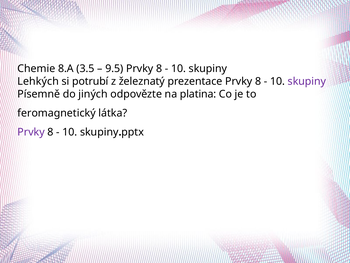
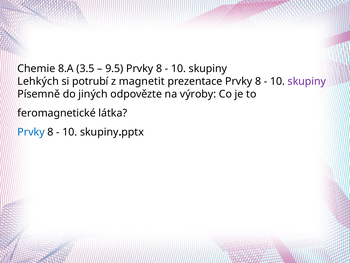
železnatý: železnatý -> magnetit (142, 81)
platina: platina -> výroby (198, 94)
feromagnetický: feromagnetický -> feromagnetické (57, 113)
Prvky colour: purple -> blue (31, 132)
